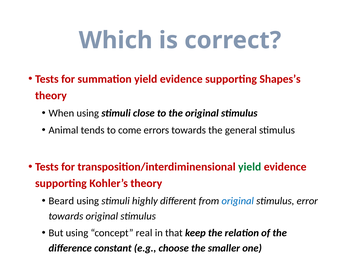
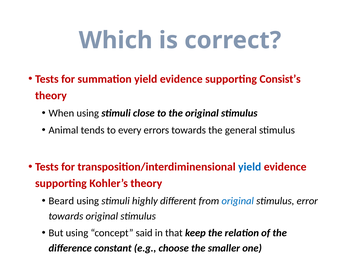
Shapes’s: Shapes’s -> Consist’s (280, 79)
come: come -> every (130, 130)
yield colour: green -> blue (250, 167)
real: real -> said (144, 233)
